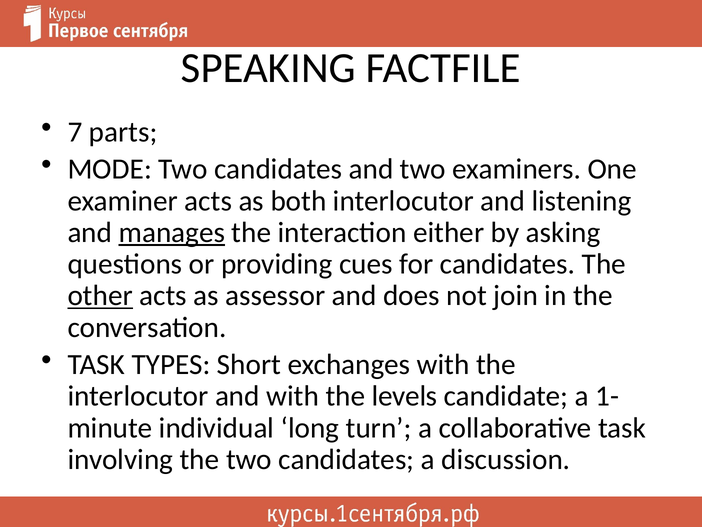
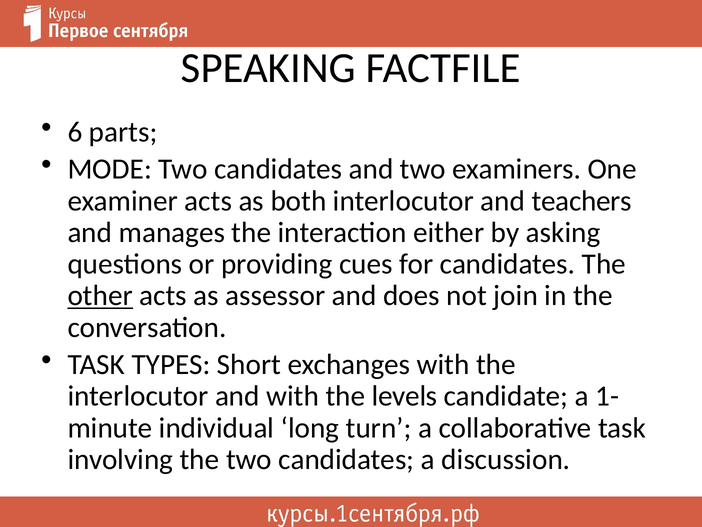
7: 7 -> 6 (75, 132)
listening: listening -> teachers (582, 201)
manages underline: present -> none (172, 232)
